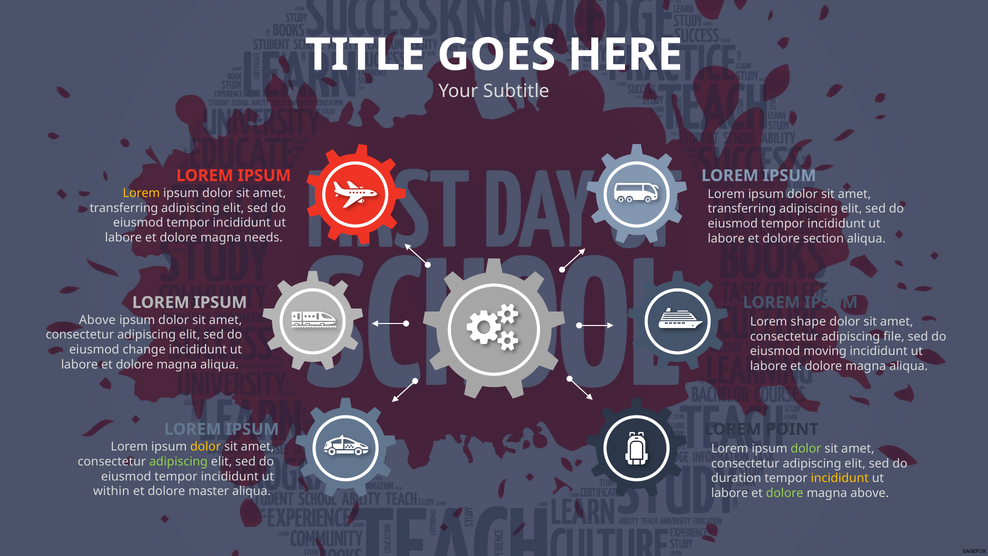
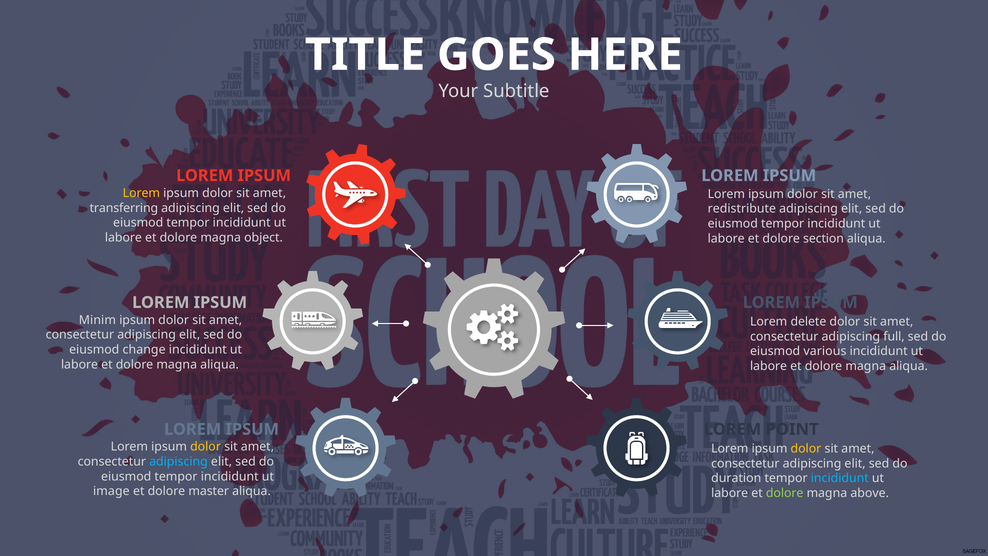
transferring: transferring -> redistribute (742, 209)
needs: needs -> object (264, 237)
Above: Above -> Minim (97, 320)
shape: shape -> delete (808, 322)
file: file -> full (894, 336)
moving: moving -> various (825, 351)
dolor colour: light green -> yellow (806, 448)
adipiscing colour: light green -> light blue (179, 461)
incididunt colour: yellow -> light blue (840, 478)
within: within -> image (111, 491)
